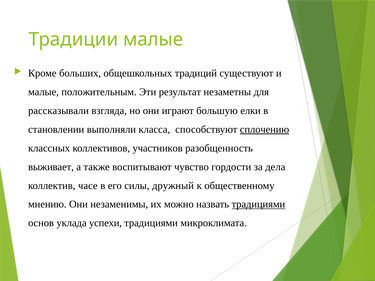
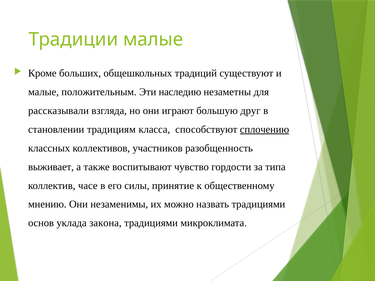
результат: результат -> наследию (180, 92)
елки: елки -> друг (250, 111)
выполняли: выполняли -> традициям (111, 129)
дела: дела -> типа (275, 167)
дружный: дружный -> принятие (173, 186)
традициями underline: present -> none (258, 204)
успехи: успехи -> закона (105, 223)
